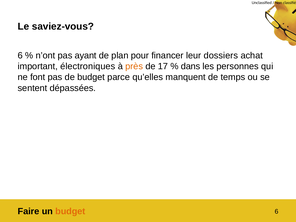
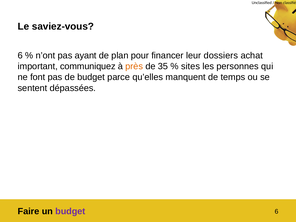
électroniques: électroniques -> communiquez (88, 66)
17: 17 -> 35 (163, 66)
dans: dans -> sites (190, 66)
budget colour: orange -> purple (70, 211)
